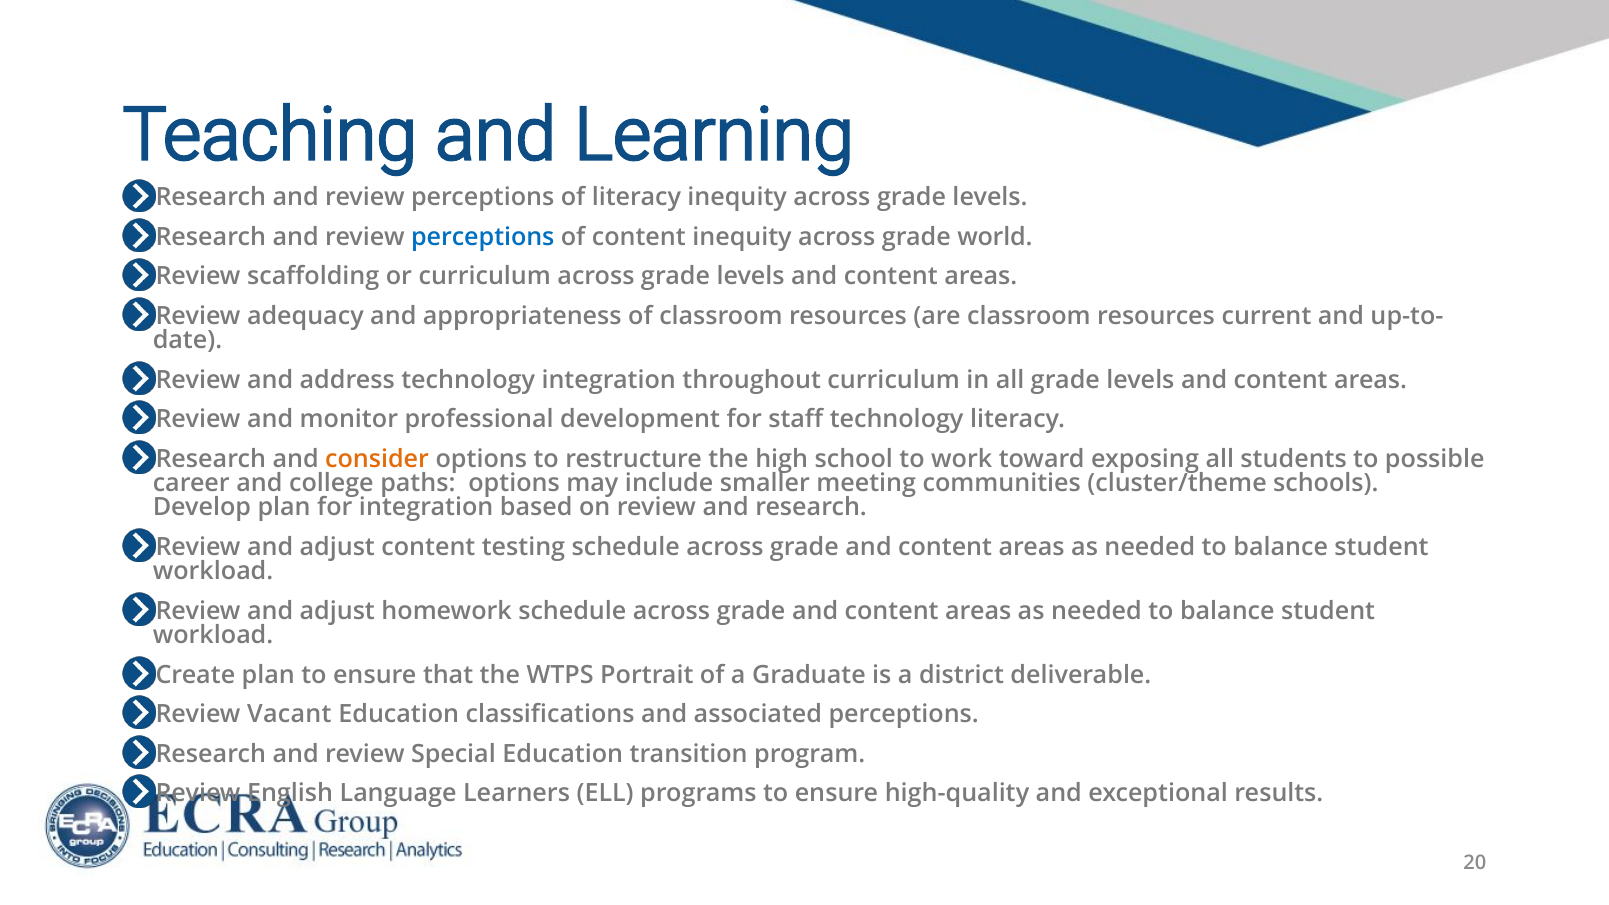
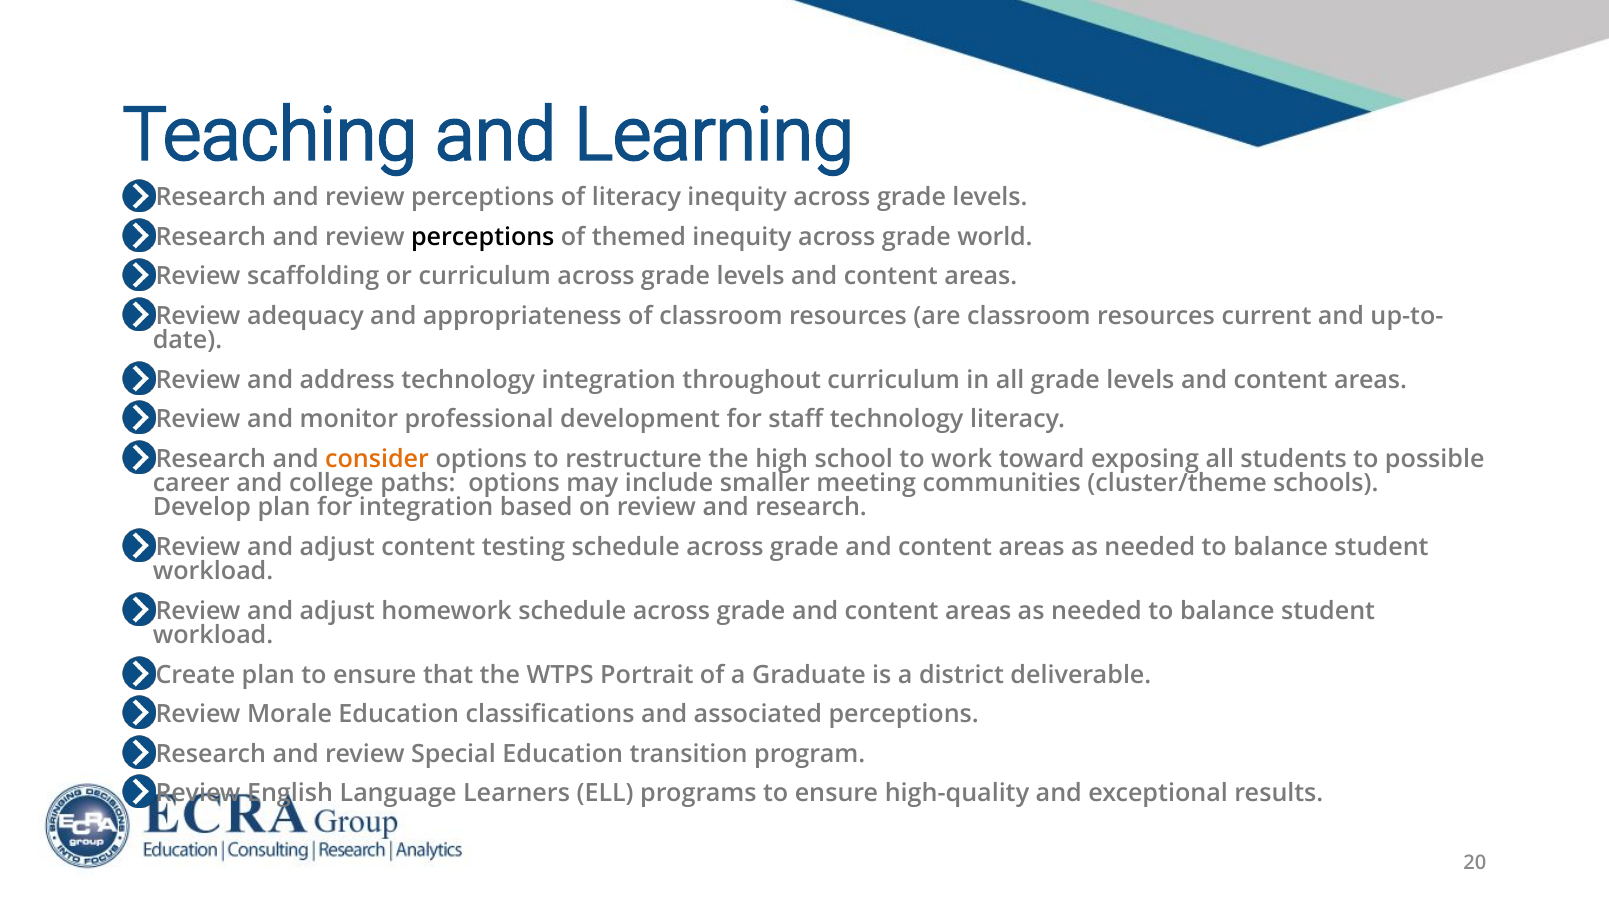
perceptions colour: blue -> black (483, 237)
of content: content -> themed (639, 237)
Vacant: Vacant -> Morale (290, 714)
